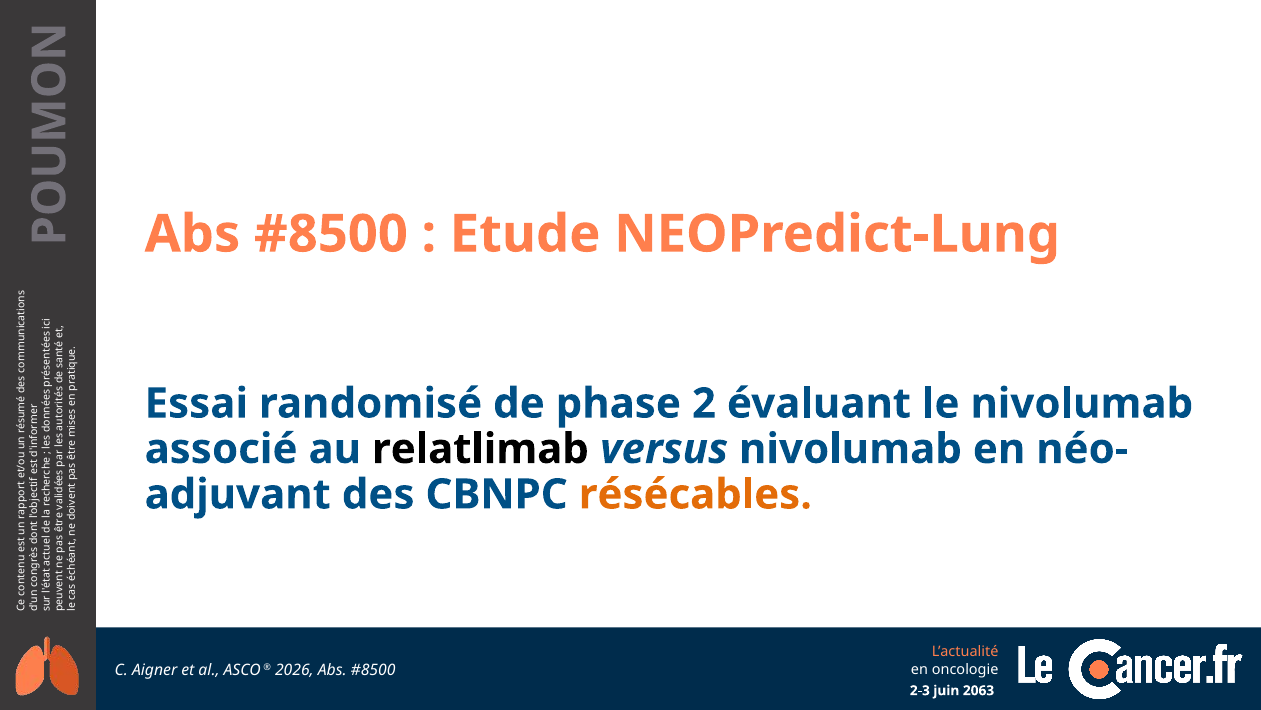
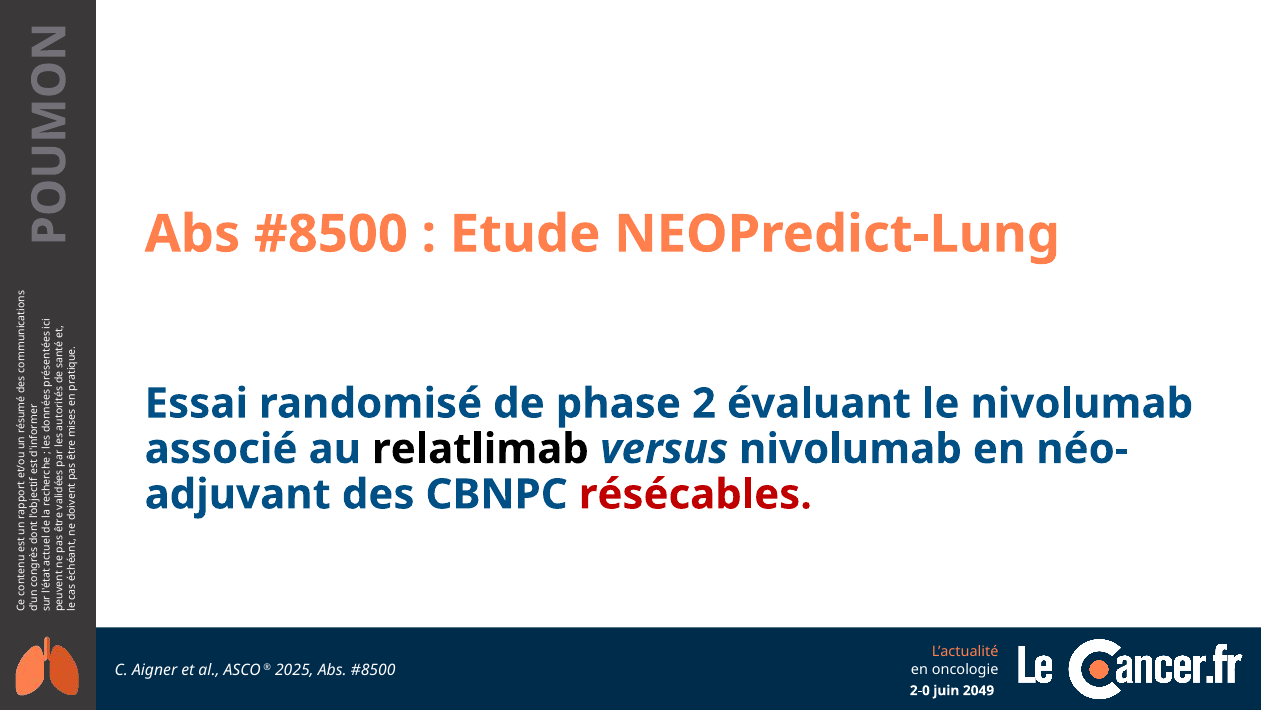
résécables colour: orange -> red (695, 494)
2026: 2026 -> 2025 (294, 669)
2-3: 2-3 -> 2-0 (920, 690)
2063: 2063 -> 2049 (979, 690)
